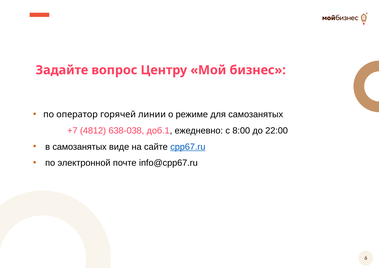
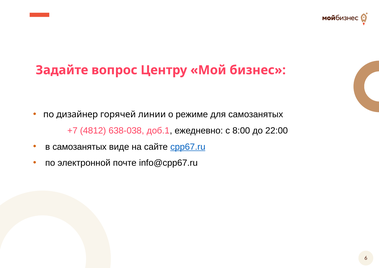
оператор: оператор -> дизайнер (77, 114)
